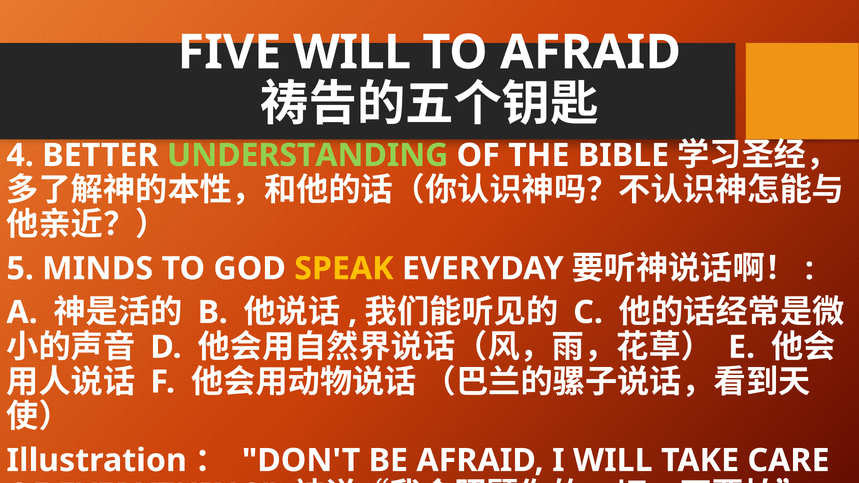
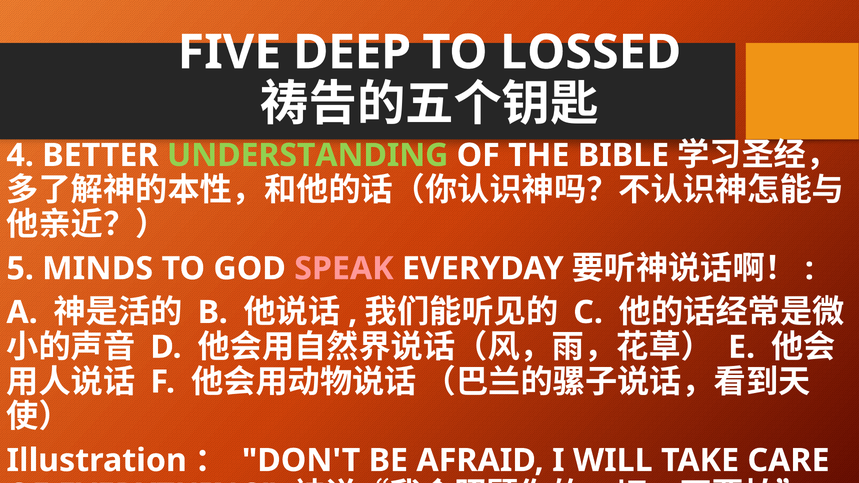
FIVE WILL: WILL -> DEEP (352, 52)
TO AFRAID: AFRAID -> LOSSED (591, 52)
SPEAK colour: yellow -> pink (344, 269)
